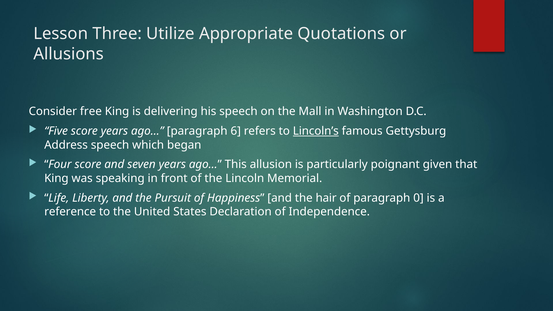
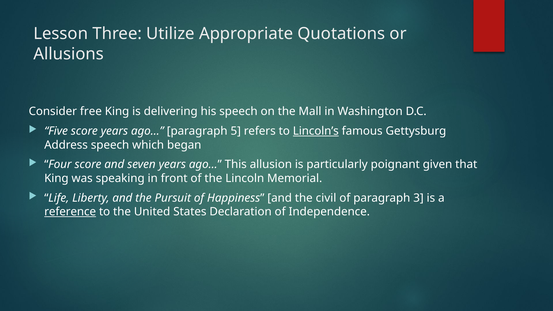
6: 6 -> 5 (236, 131)
hair: hair -> civil (326, 198)
0: 0 -> 3 (418, 198)
reference underline: none -> present (70, 212)
